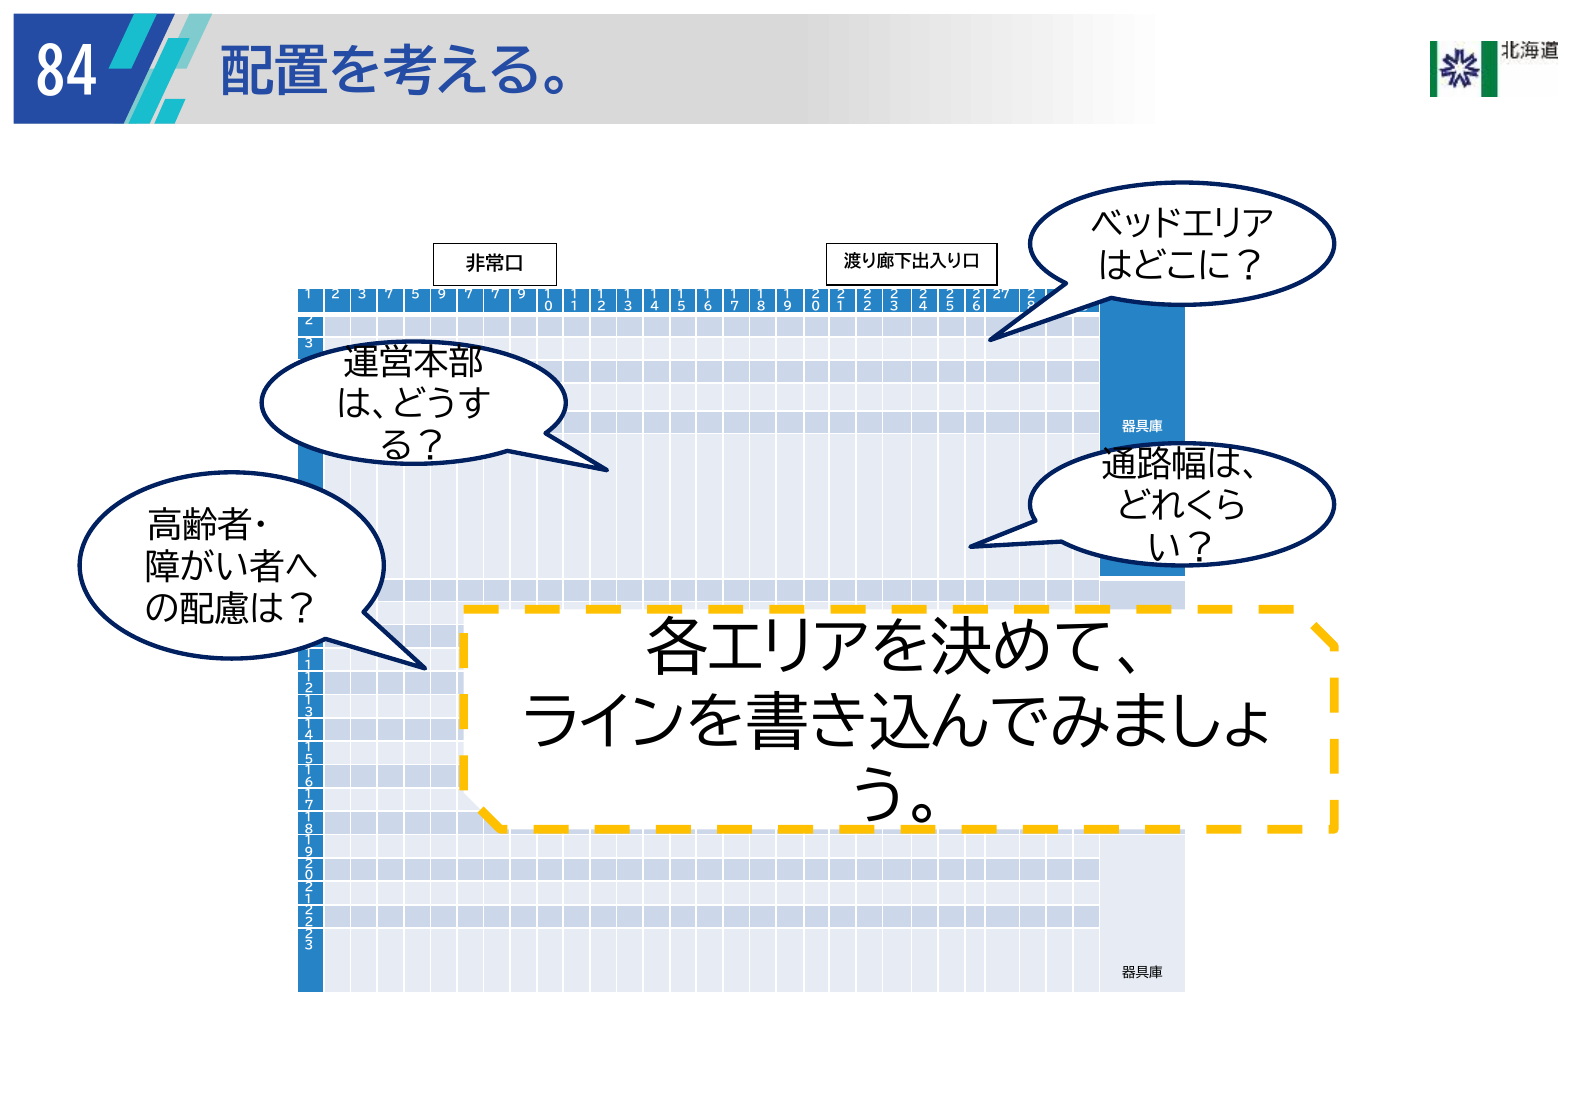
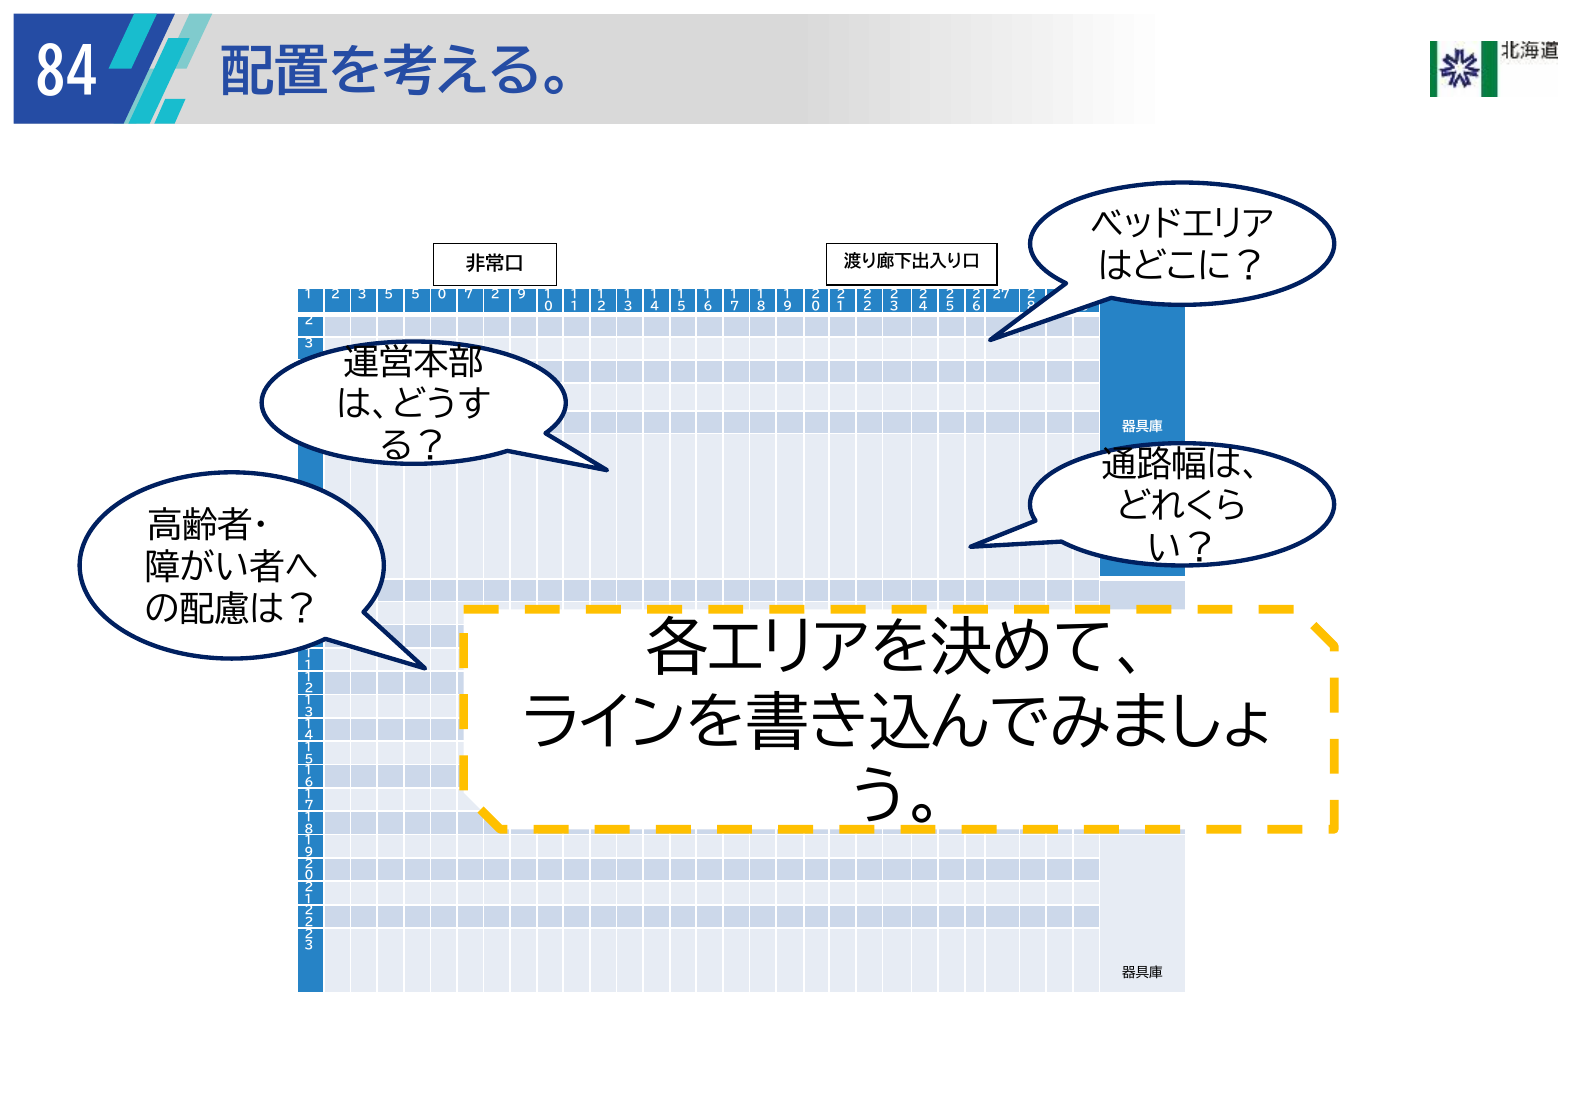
3 7: 7 -> 5 (389, 295)
5 9: 9 -> 0 (442, 295)
7 7: 7 -> 2 (495, 295)
